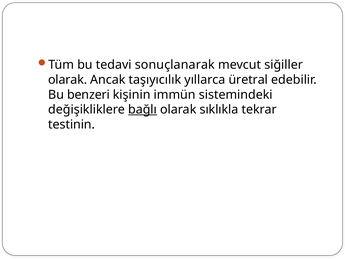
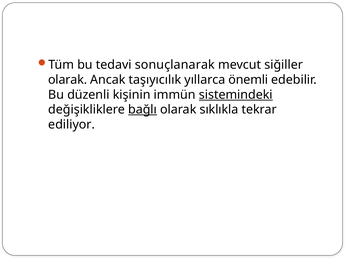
üretral: üretral -> önemli (248, 80)
benzeri: benzeri -> düzenli (88, 95)
sistemindeki underline: none -> present (236, 95)
testinin: testinin -> ediliyor (72, 124)
